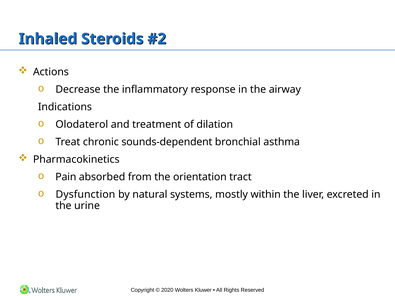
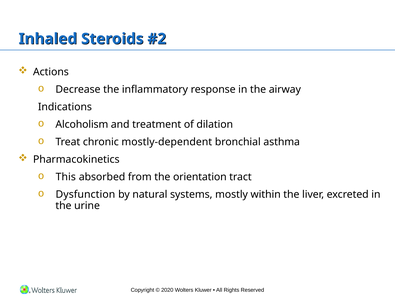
Olodaterol: Olodaterol -> Alcoholism (82, 125)
sounds-dependent: sounds-dependent -> mostly-dependent (167, 142)
Pain: Pain -> This (66, 177)
